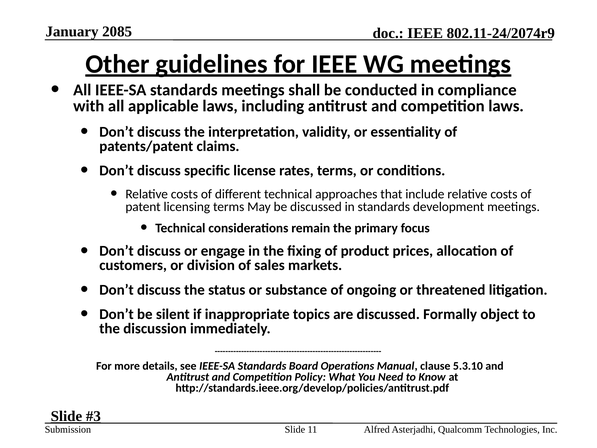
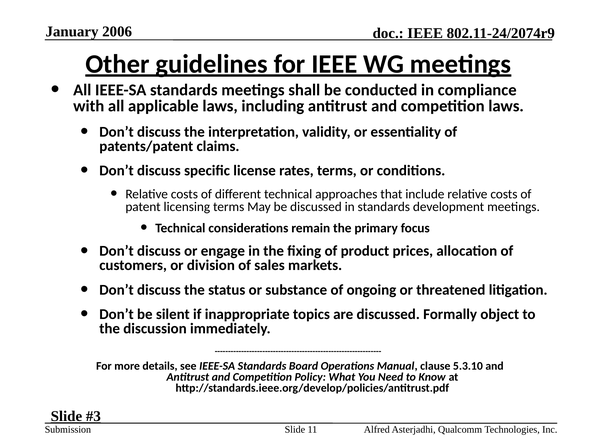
2085: 2085 -> 2006 (117, 32)
